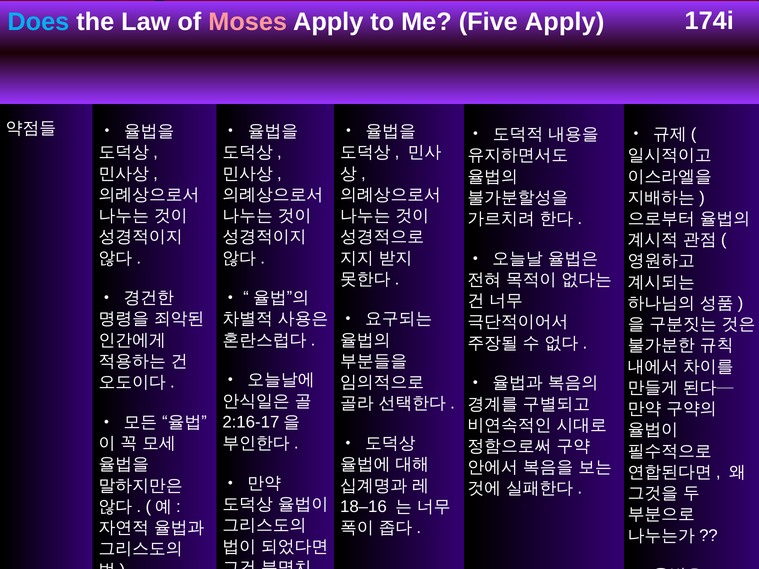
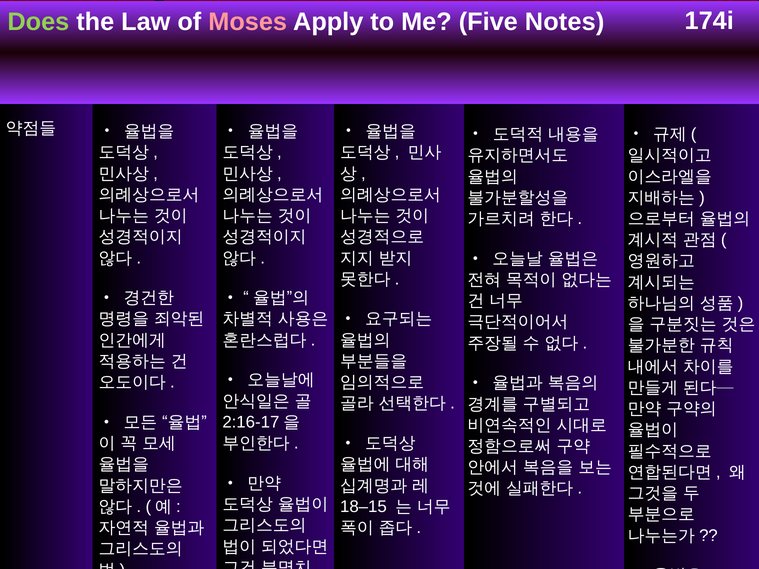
Does colour: light blue -> light green (38, 22)
Five Apply: Apply -> Notes (565, 22)
18–16: 18–16 -> 18–15 (363, 507)
